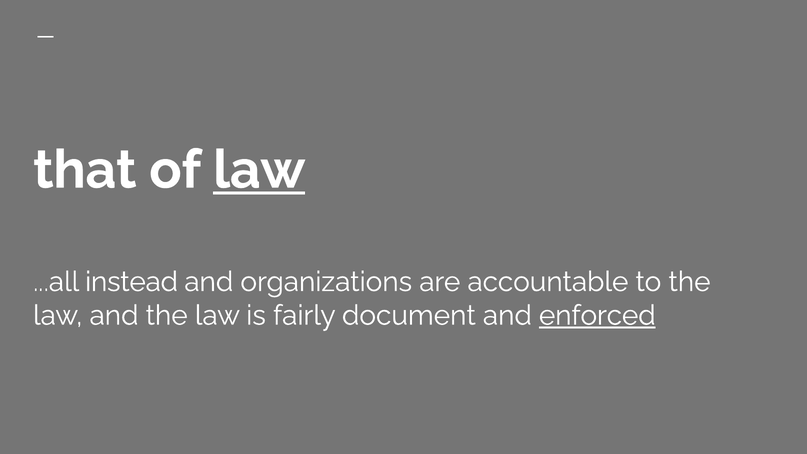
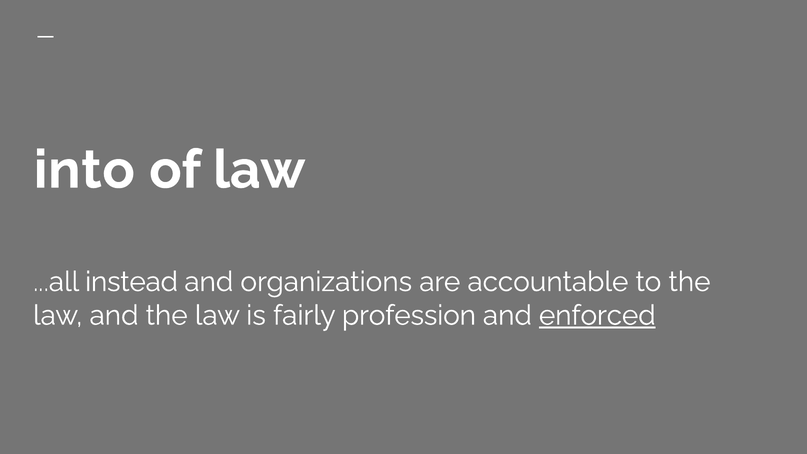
that: that -> into (84, 170)
law underline: present -> none (259, 170)
document: document -> profession (409, 315)
